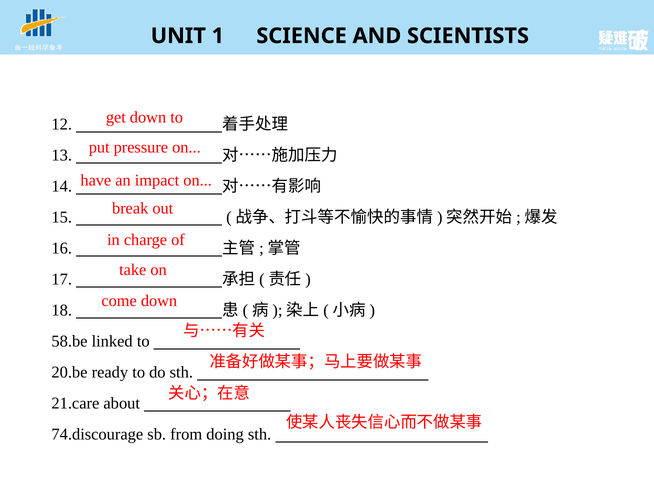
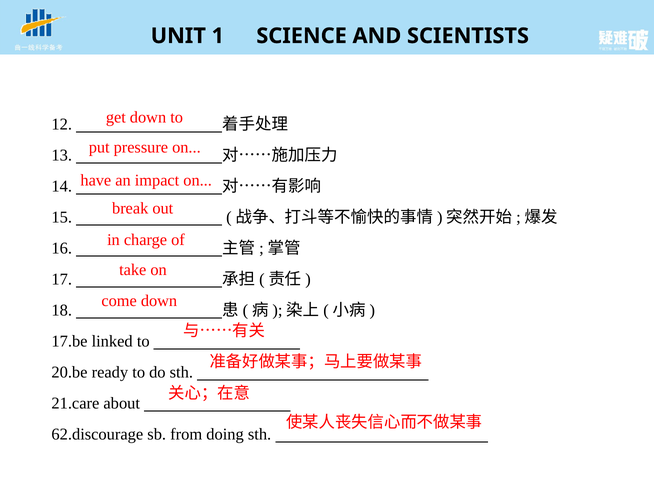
58.be: 58.be -> 17.be (70, 341)
74.discourage: 74.discourage -> 62.discourage (97, 433)
